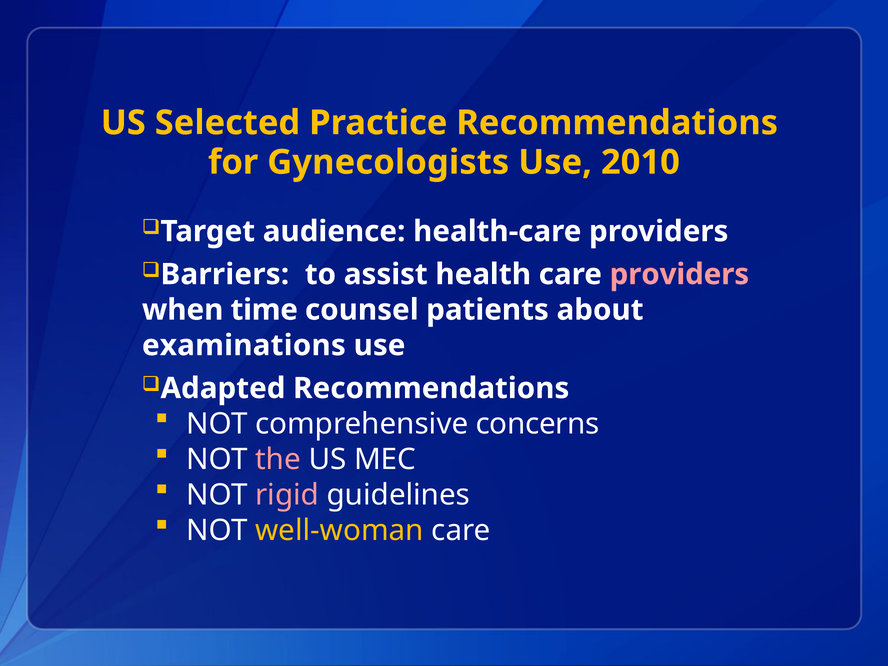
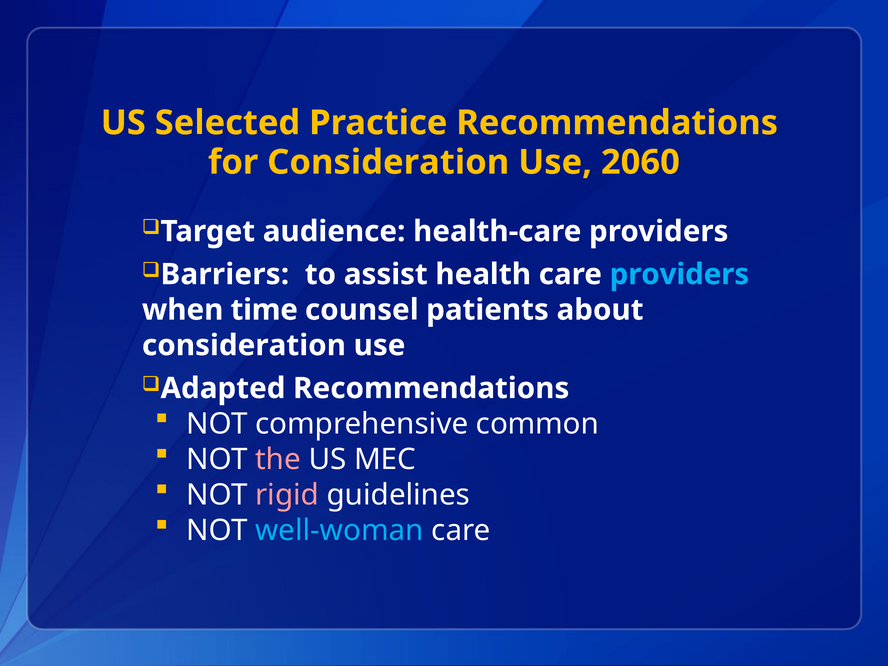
for Gynecologists: Gynecologists -> Consideration (388, 162)
2010: 2010 -> 2060 (640, 162)
providers colour: pink -> light blue (679, 274)
examinations: examinations -> consideration (244, 345)
concerns: concerns -> common (537, 424)
well-woman colour: yellow -> light blue (339, 530)
